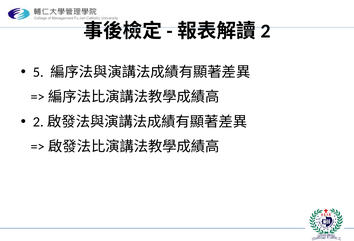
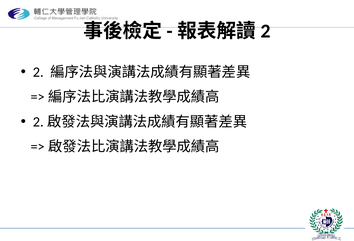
5: 5 -> 2 (38, 72)
